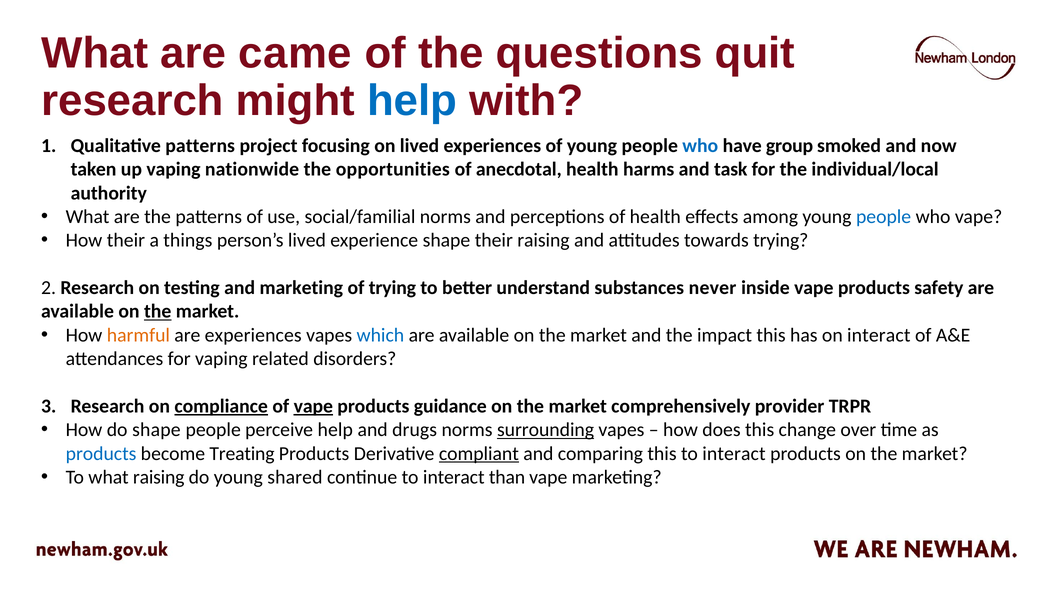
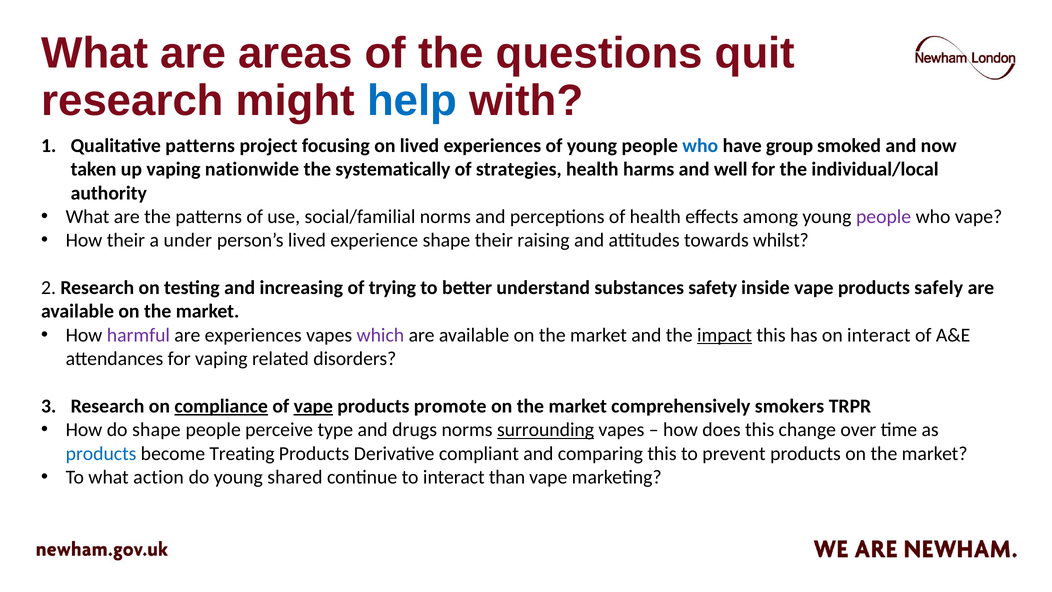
came: came -> areas (295, 53)
opportunities: opportunities -> systematically (393, 169)
anecdotal: anecdotal -> strategies (519, 169)
task: task -> well (731, 169)
people colour: blue -> purple (884, 217)
things: things -> under (188, 240)
towards trying: trying -> whilst (781, 240)
and marketing: marketing -> increasing (301, 288)
never: never -> safety (713, 288)
safety: safety -> safely (939, 288)
the underline: present -> none (158, 311)
harmful colour: orange -> purple (138, 335)
which colour: blue -> purple (380, 335)
impact underline: none -> present (725, 335)
guidance: guidance -> promote (450, 406)
provider: provider -> smokers (789, 406)
perceive help: help -> type (335, 430)
compliant underline: present -> none (479, 453)
this to interact: interact -> prevent (734, 453)
what raising: raising -> action (159, 477)
